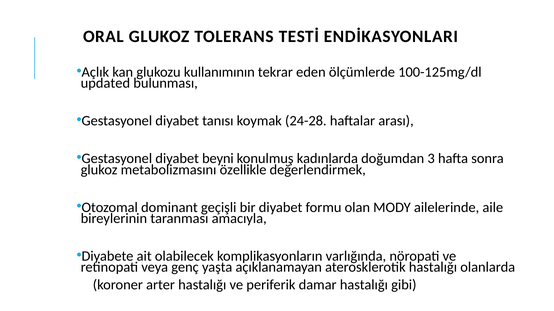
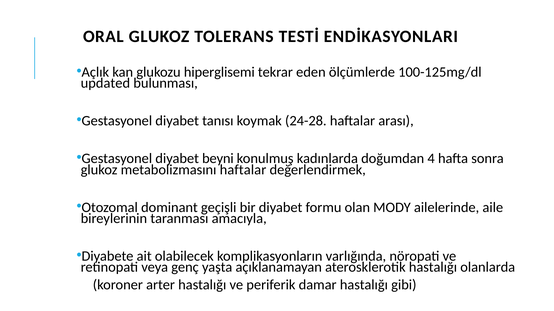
kullanımının: kullanımının -> hiperglisemi (219, 72)
3: 3 -> 4 (431, 159)
metabolizmasını özellikle: özellikle -> haftalar (243, 170)
